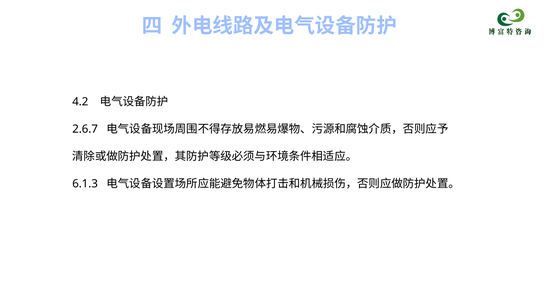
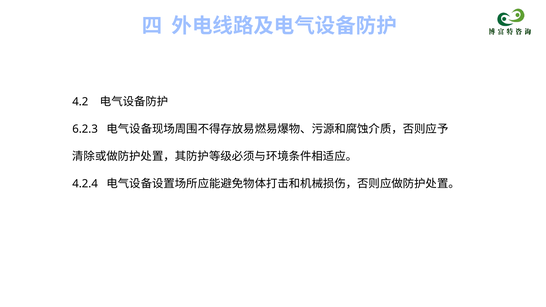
2.6.7: 2.6.7 -> 6.2.3 (85, 129)
6.1.3: 6.1.3 -> 4.2.4 (85, 184)
